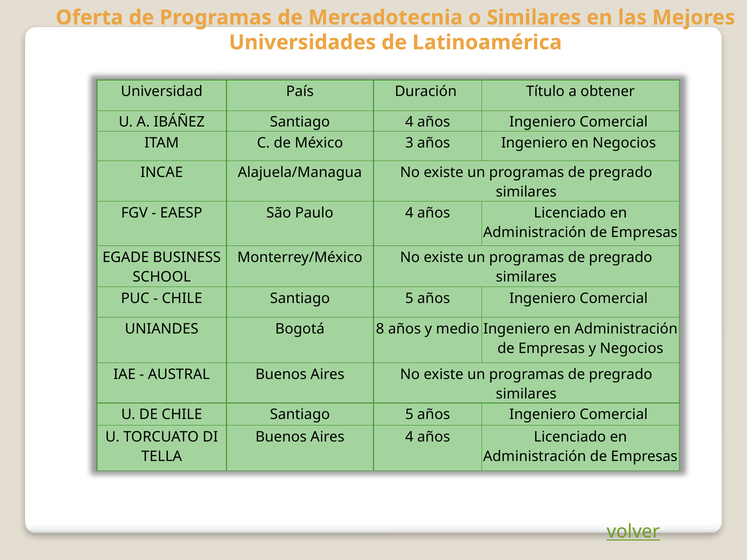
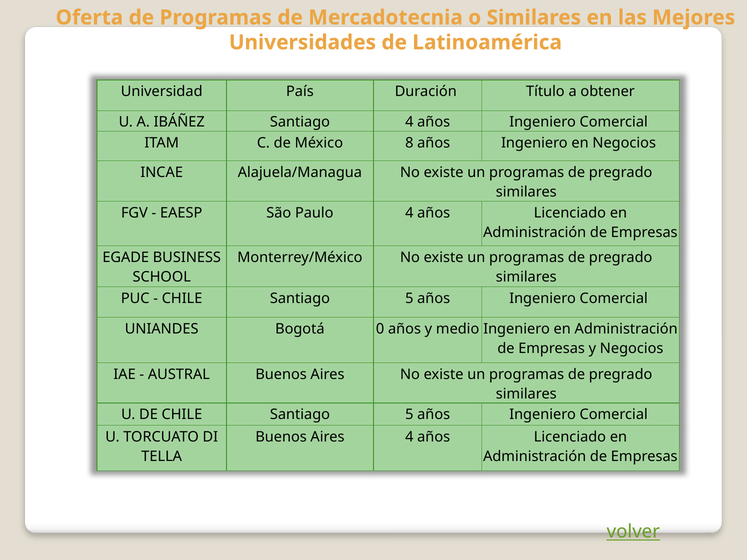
3: 3 -> 8 (409, 143)
8: 8 -> 0 (380, 329)
